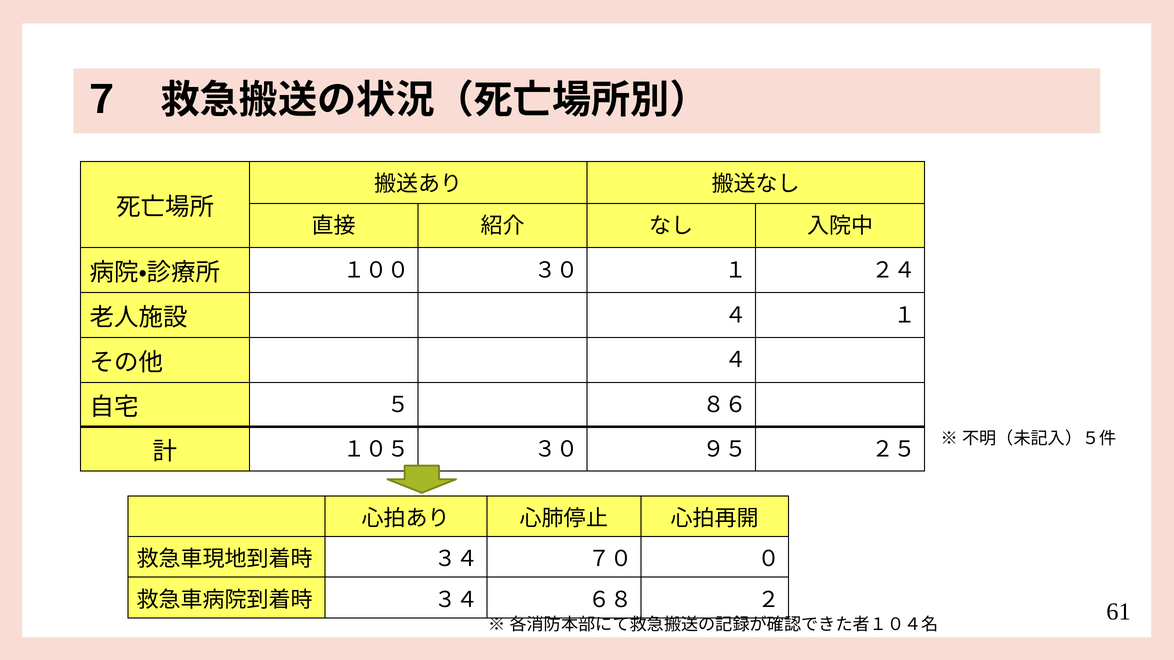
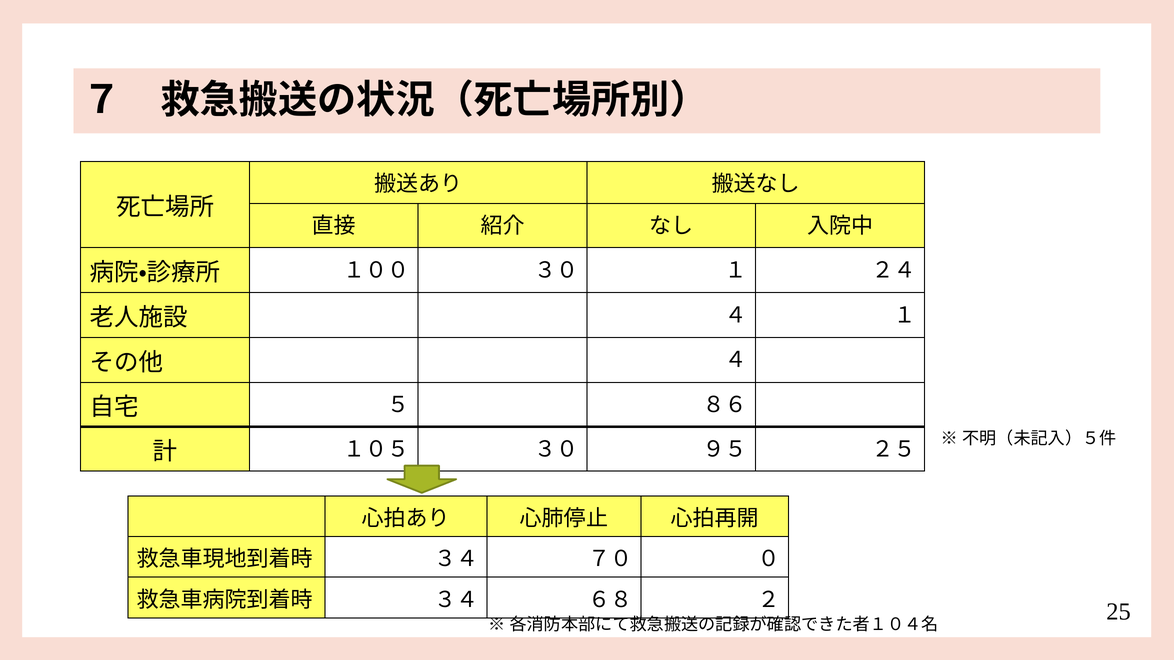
61: 61 -> 25 (1119, 612)
